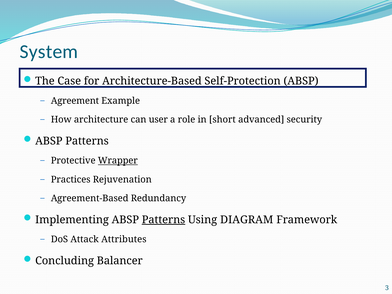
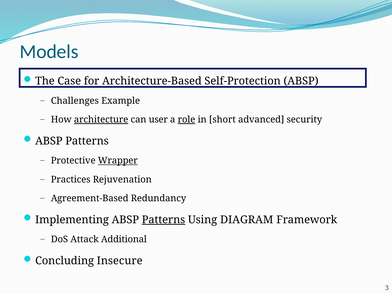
System: System -> Models (49, 52)
Agreement: Agreement -> Challenges (75, 101)
architecture underline: none -> present (101, 120)
role underline: none -> present (186, 120)
Attributes: Attributes -> Additional (124, 239)
Balancer: Balancer -> Insecure (120, 261)
